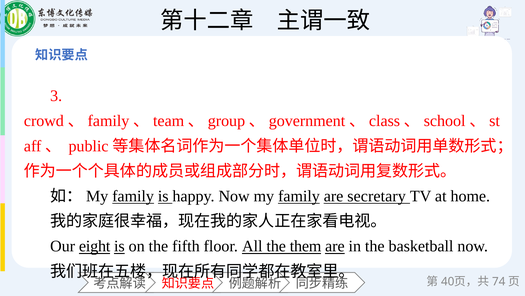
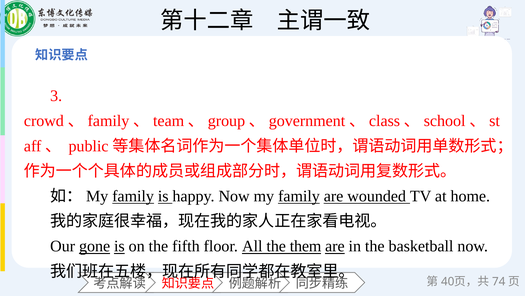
secretary: secretary -> wounded (377, 196)
eight: eight -> gone (95, 246)
